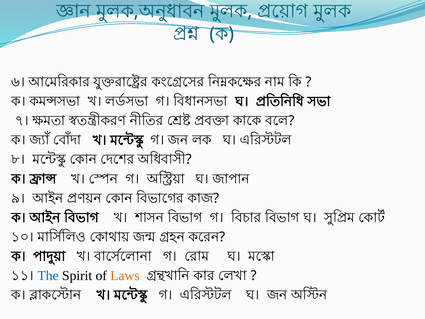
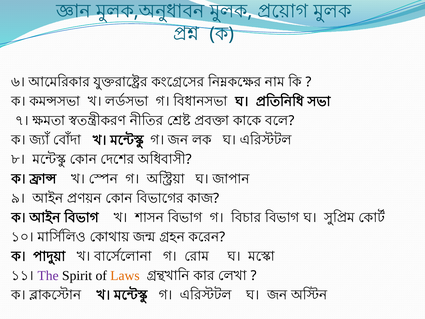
The colour: blue -> purple (48, 275)
